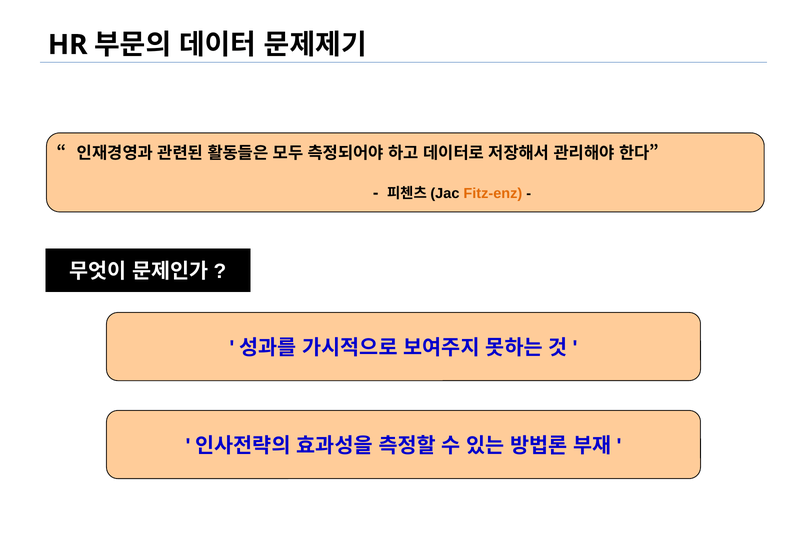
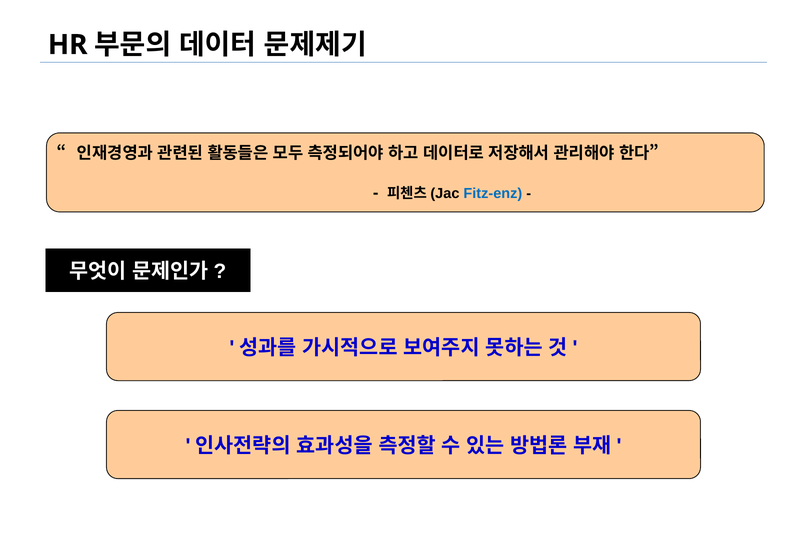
Fitz-enz colour: orange -> blue (493, 194)
